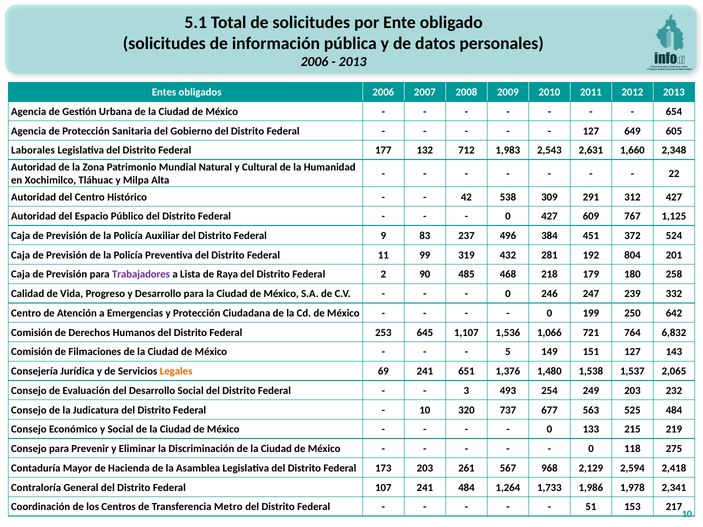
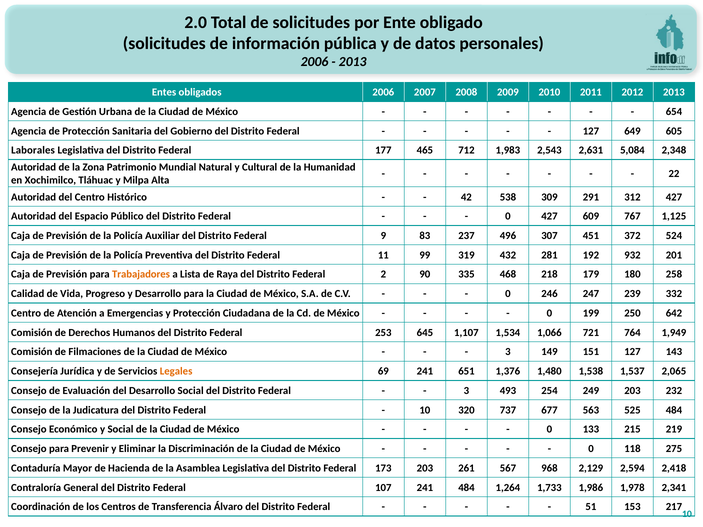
5.1: 5.1 -> 2.0 (196, 22)
132: 132 -> 465 (425, 150)
1,660: 1,660 -> 5,084 (632, 150)
384: 384 -> 307 (549, 236)
804: 804 -> 932 (632, 255)
Trabajadores colour: purple -> orange (141, 275)
485: 485 -> 335 (466, 275)
1,536: 1,536 -> 1,534 (508, 333)
6,832: 6,832 -> 1,949 (674, 333)
5: 5 -> 3 (508, 352)
Metro: Metro -> Álvaro (228, 507)
